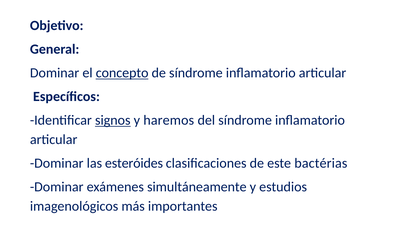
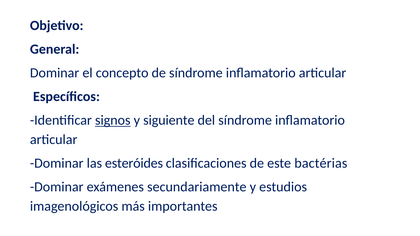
concepto underline: present -> none (122, 73)
haremos: haremos -> siguiente (169, 120)
simultáneamente: simultáneamente -> secundariamente (197, 187)
